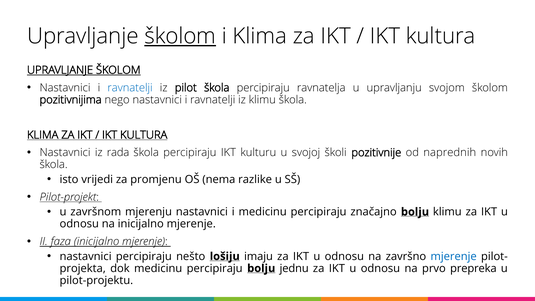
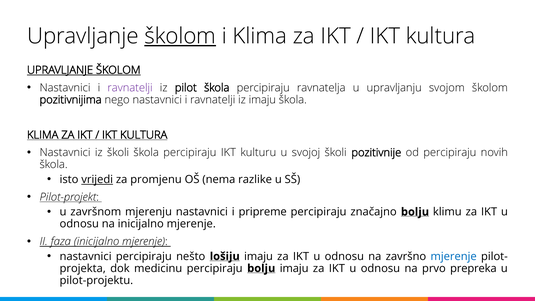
ravnatelji colour: blue -> purple (130, 88)
iz klimu: klimu -> imaju (262, 100)
iz rada: rada -> školi (118, 153)
od naprednih: naprednih -> percipiraju (450, 153)
vrijedi underline: none -> present (97, 179)
i medicinu: medicinu -> pripreme (263, 212)
bolju jednu: jednu -> imaju (294, 268)
